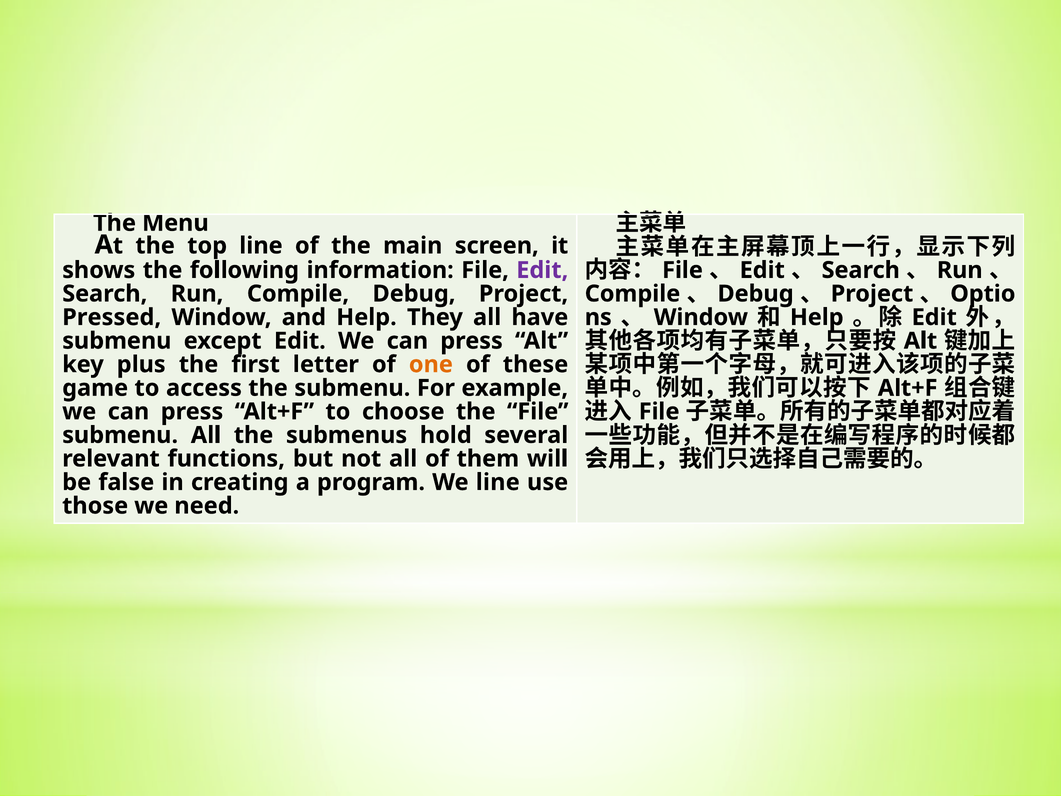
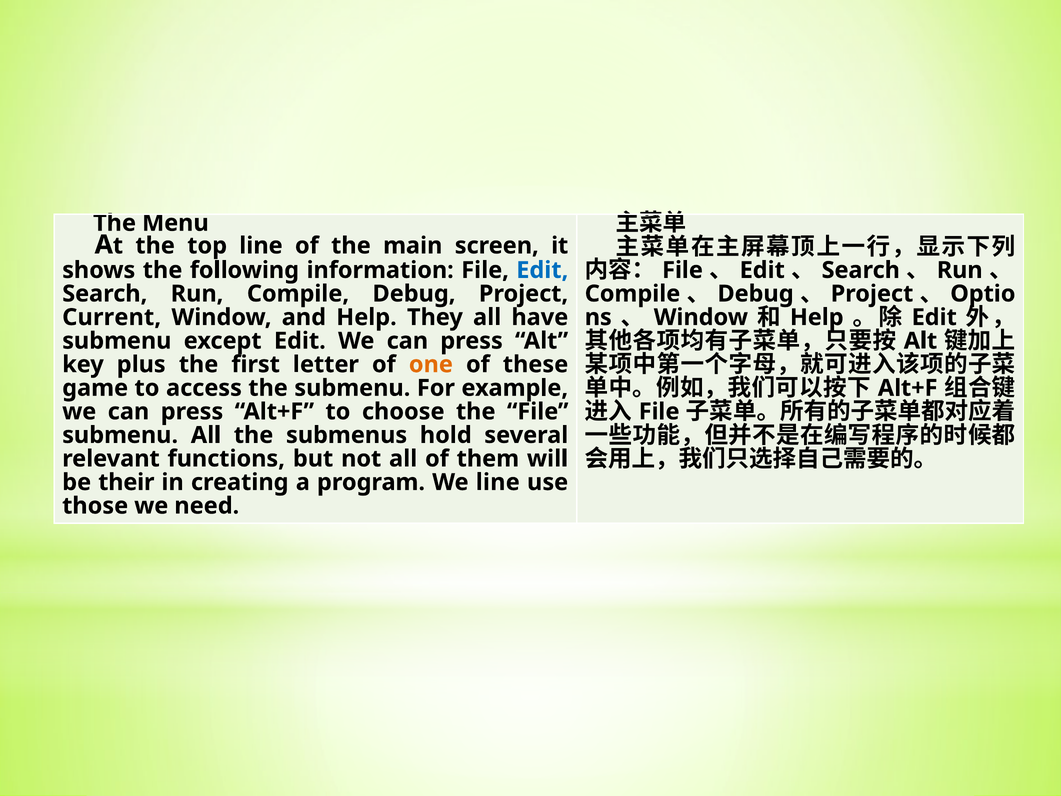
Edit colour: purple -> blue (542, 270)
Pressed: Pressed -> Current (112, 317)
false: false -> their (126, 482)
